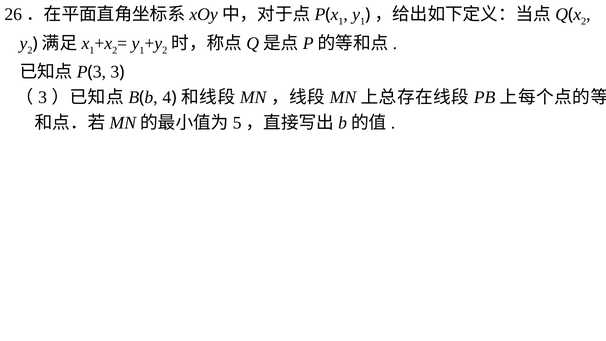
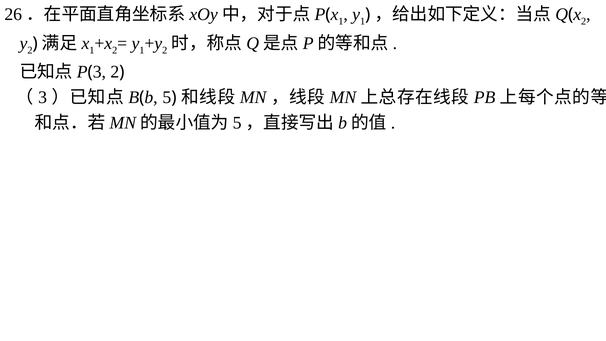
3: 3 -> 2 (115, 72)
4: 4 -> 5 (167, 97)
